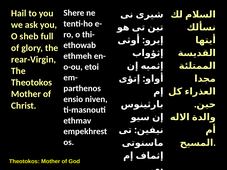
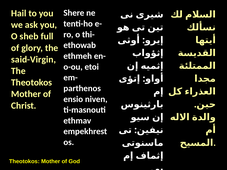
rear-Virgin: rear-Virgin -> said-Virgin (34, 60)
